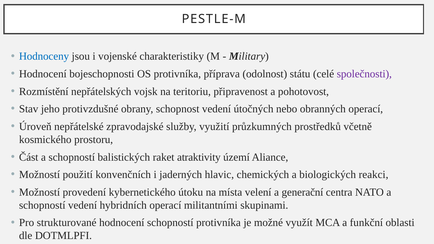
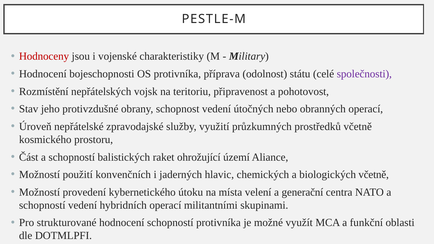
Hodnoceny colour: blue -> red (44, 56)
atraktivity: atraktivity -> ohrožující (199, 157)
biologických reakci: reakci -> včetně (374, 175)
